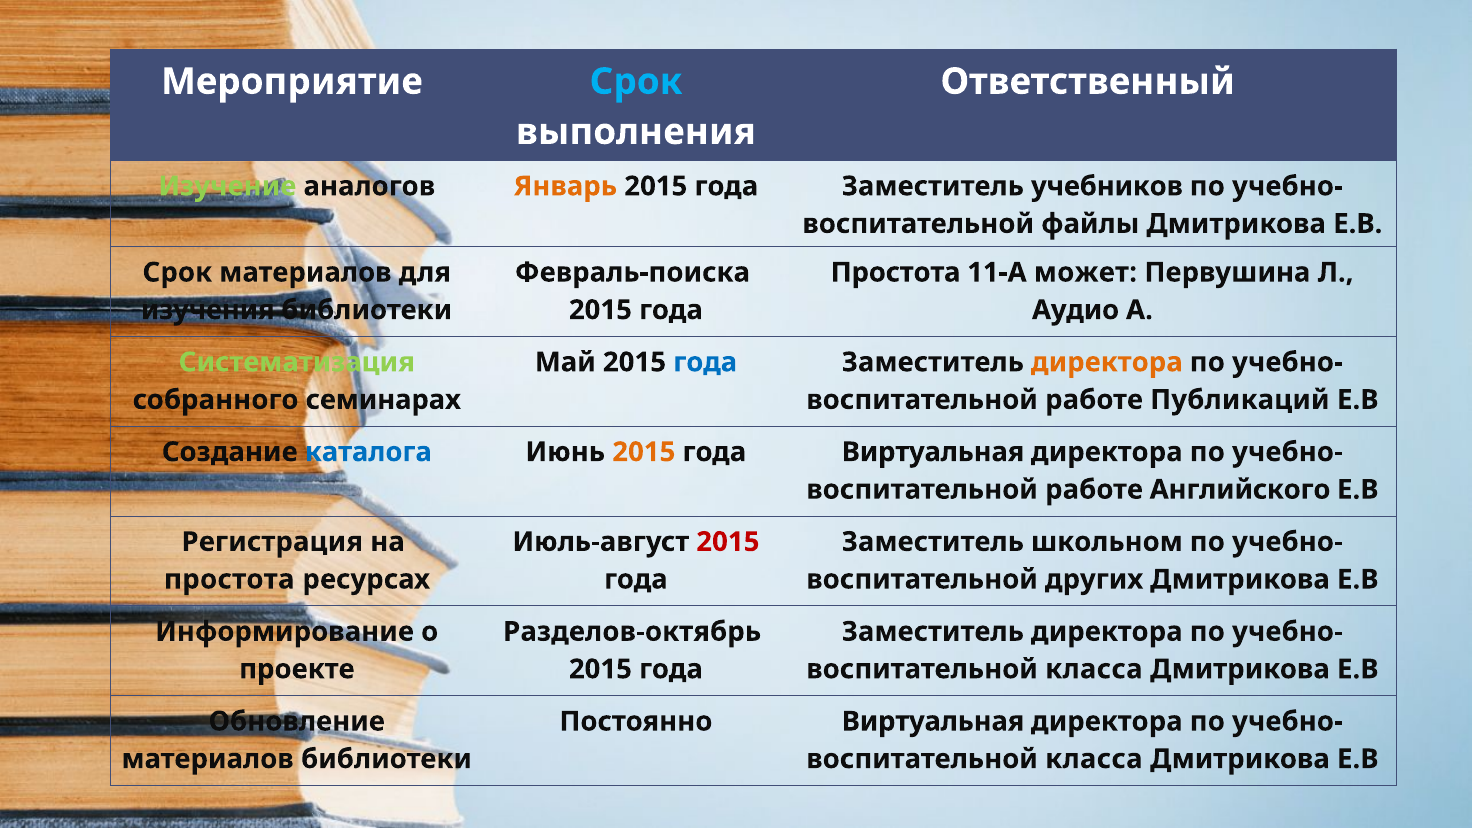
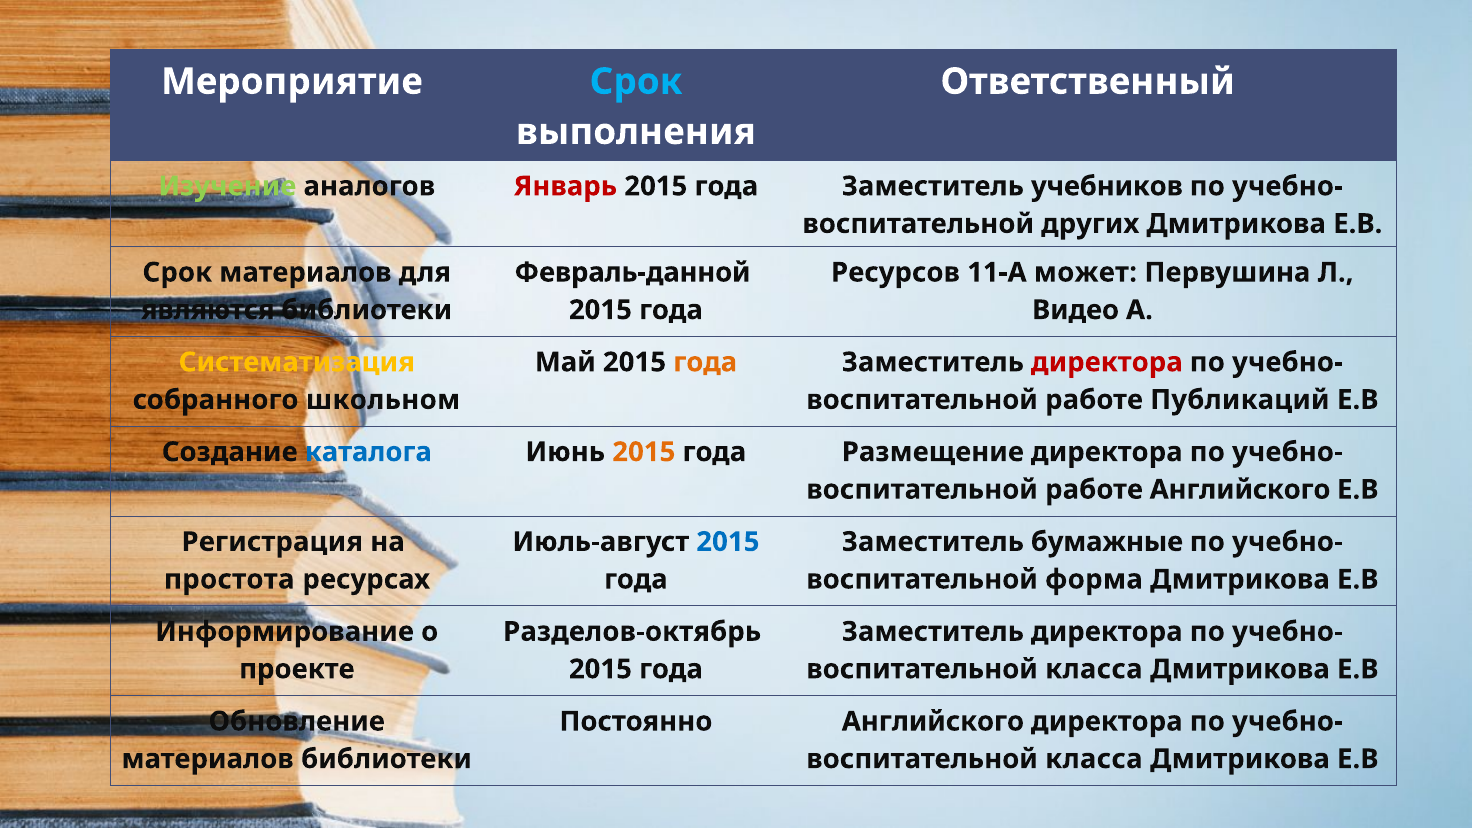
Январь colour: orange -> red (565, 186)
файлы: файлы -> других (1090, 224)
Февраль-поиска: Февраль-поиска -> Февраль-данной (632, 273)
Простота: Простота -> Ресурсов (895, 273)
изучения: изучения -> являются (208, 310)
Аудио: Аудио -> Видео (1076, 310)
Систематизация colour: light green -> yellow (297, 362)
года colour: blue -> orange (705, 362)
директора colour: orange -> red (1107, 362)
семинарах: семинарах -> школьном (383, 400)
года Виртуальная: Виртуальная -> Размещение (933, 452)
2015 colour: red -> blue (728, 542)
школьном: школьном -> бумажные (1107, 542)
других: других -> форма (1094, 580)
Постоянно Виртуальная: Виртуальная -> Английского (933, 722)
